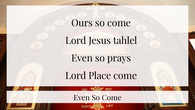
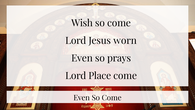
Ours: Ours -> Wish (82, 23)
tahlel: tahlel -> worn (125, 41)
